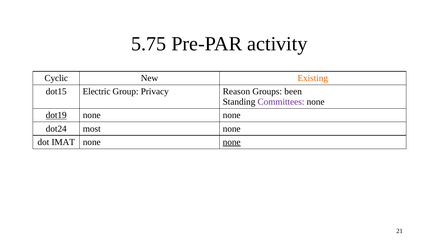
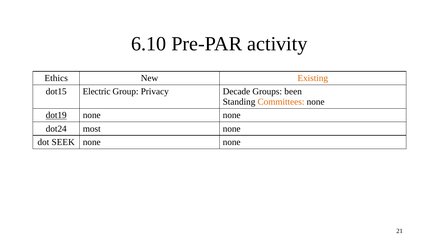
5.75: 5.75 -> 6.10 (149, 44)
Cyclic: Cyclic -> Ethics (56, 78)
Reason: Reason -> Decade (236, 92)
Committees colour: purple -> orange (281, 102)
IMAT: IMAT -> SEEK (63, 142)
none underline: present -> none (232, 142)
